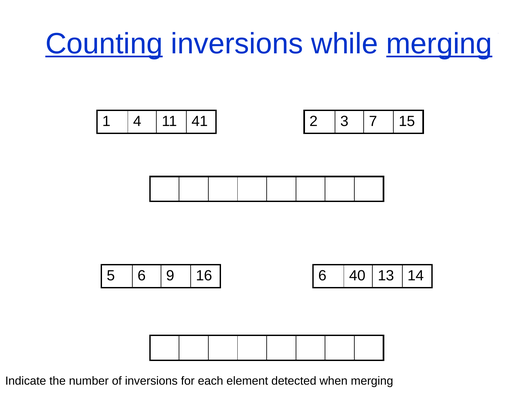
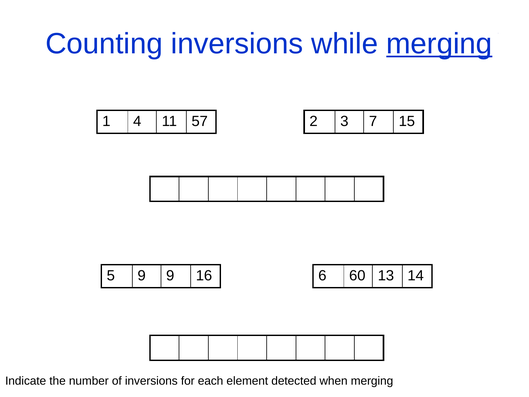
Counting underline: present -> none (104, 44)
41: 41 -> 57 (200, 121)
5 6: 6 -> 9 (142, 276)
40: 40 -> 60 (357, 276)
